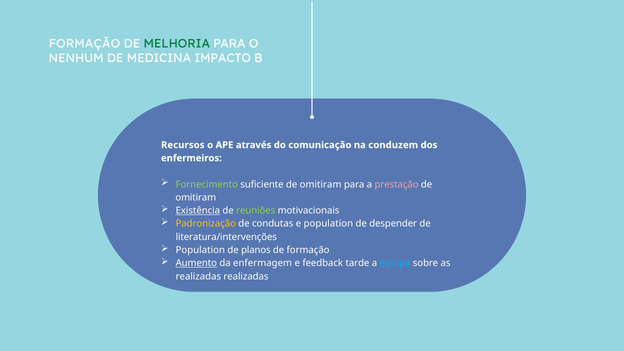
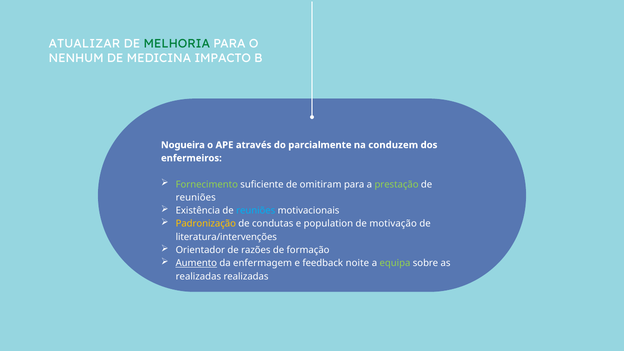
FORMAÇÃO: FORMAÇÃO -> ATUALIZAR (84, 44)
Recursos: Recursos -> Nogueira (183, 145)
comunicação: comunicação -> parcialmente (320, 145)
prestação colour: pink -> light green (397, 184)
omitiram: omitiram -> reuniões (196, 198)
Existência underline: present -> none (198, 211)
reuniões colour: light green -> light blue (256, 211)
despender: despender -> motivação (393, 224)
Population: Population -> Orientador (200, 250)
planos: planos -> razões (256, 250)
tarde: tarde -> noite (357, 263)
equipa colour: light blue -> light green (395, 263)
